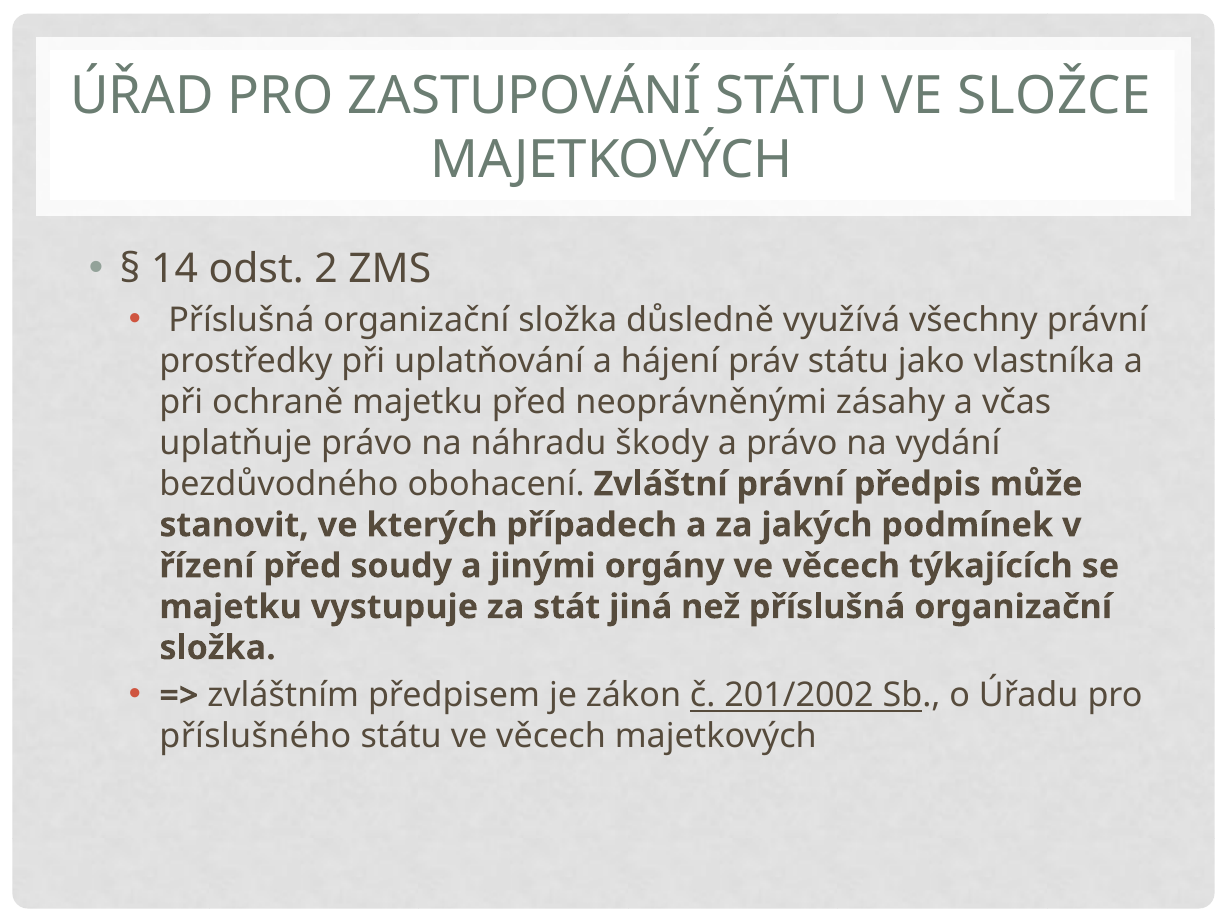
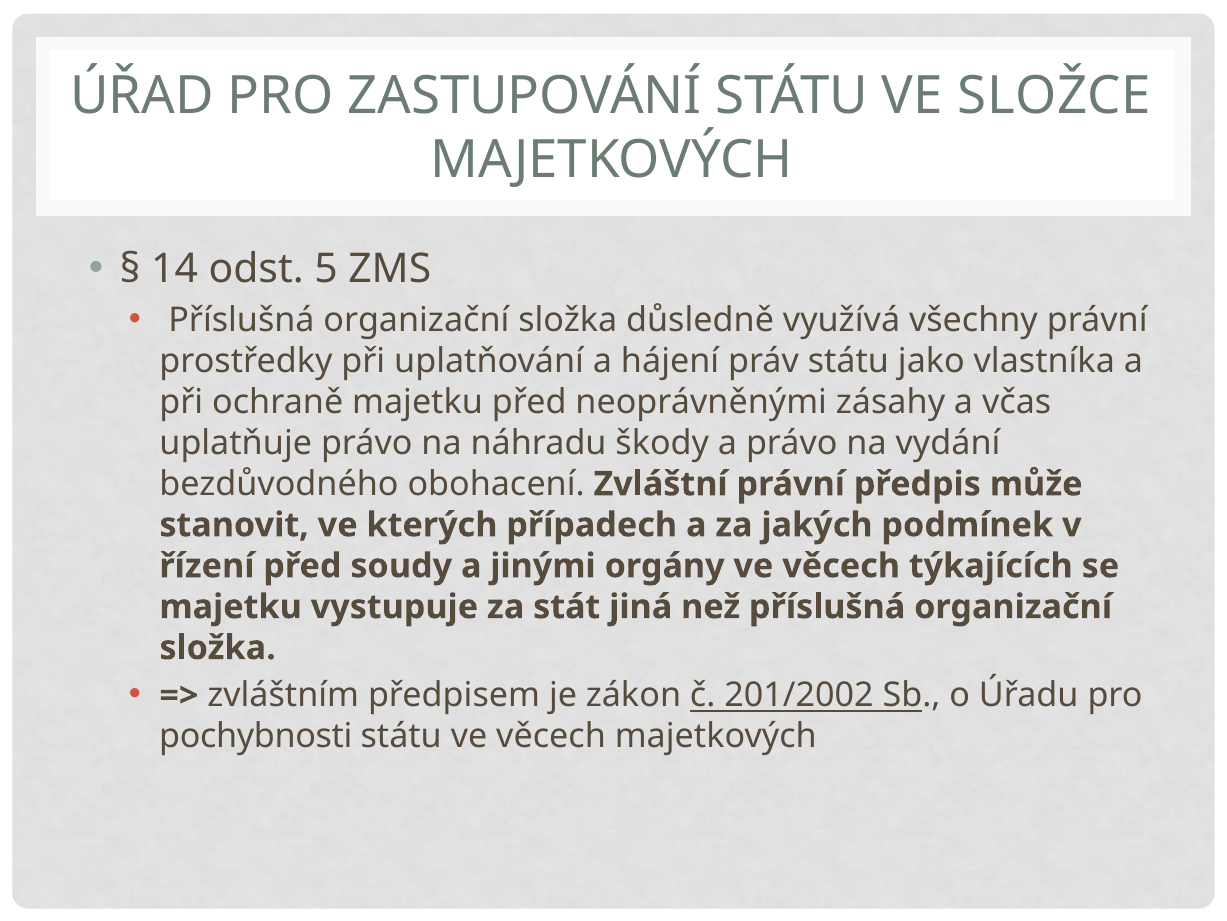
2: 2 -> 5 (326, 269)
příslušného: příslušného -> pochybnosti (256, 736)
